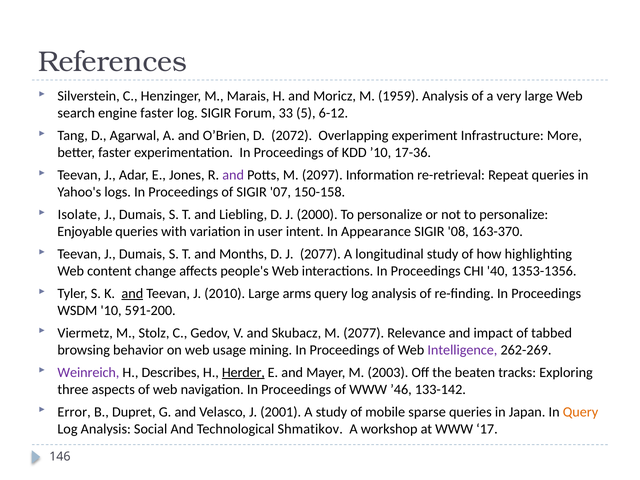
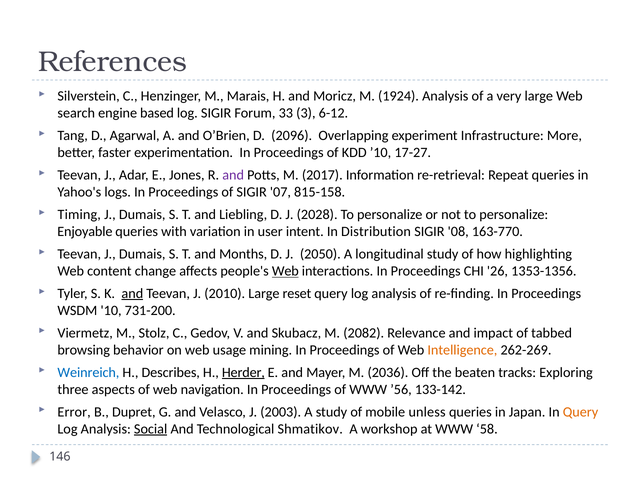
1959: 1959 -> 1924 (399, 96)
engine faster: faster -> based (157, 113)
5: 5 -> 3 (306, 113)
2072: 2072 -> 2096 (292, 136)
17-36: 17-36 -> 17-27 (413, 153)
2097: 2097 -> 2017 (322, 175)
150-158: 150-158 -> 815-158 (320, 192)
Isolate: Isolate -> Timing (79, 215)
2000: 2000 -> 2028 (317, 215)
Appearance: Appearance -> Distribution (376, 232)
163-370: 163-370 -> 163-770 (497, 232)
J 2077: 2077 -> 2050 (320, 254)
Web underline: none -> present (285, 271)
40: 40 -> 26 (497, 271)
arms: arms -> reset (297, 293)
591-200: 591-200 -> 731-200 (150, 311)
M 2077: 2077 -> 2082 (364, 333)
Intelligence colour: purple -> orange (462, 350)
Weinreich colour: purple -> blue (88, 372)
2003: 2003 -> 2036 (388, 372)
’46: ’46 -> ’56 (401, 389)
2001: 2001 -> 2003 (281, 412)
sparse: sparse -> unless (427, 412)
Social underline: none -> present (151, 429)
17: 17 -> 58 (487, 429)
